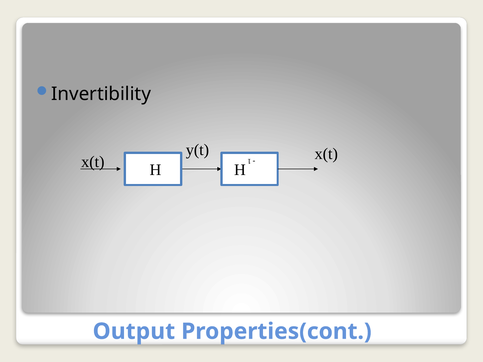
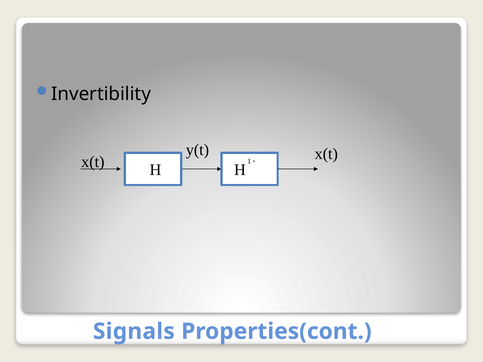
Output: Output -> Signals (134, 332)
